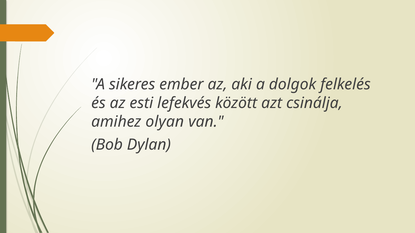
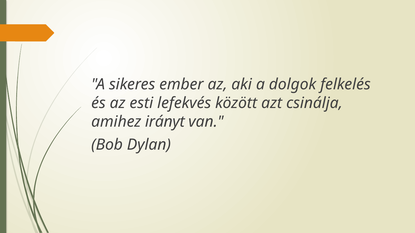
olyan: olyan -> irányt (165, 122)
